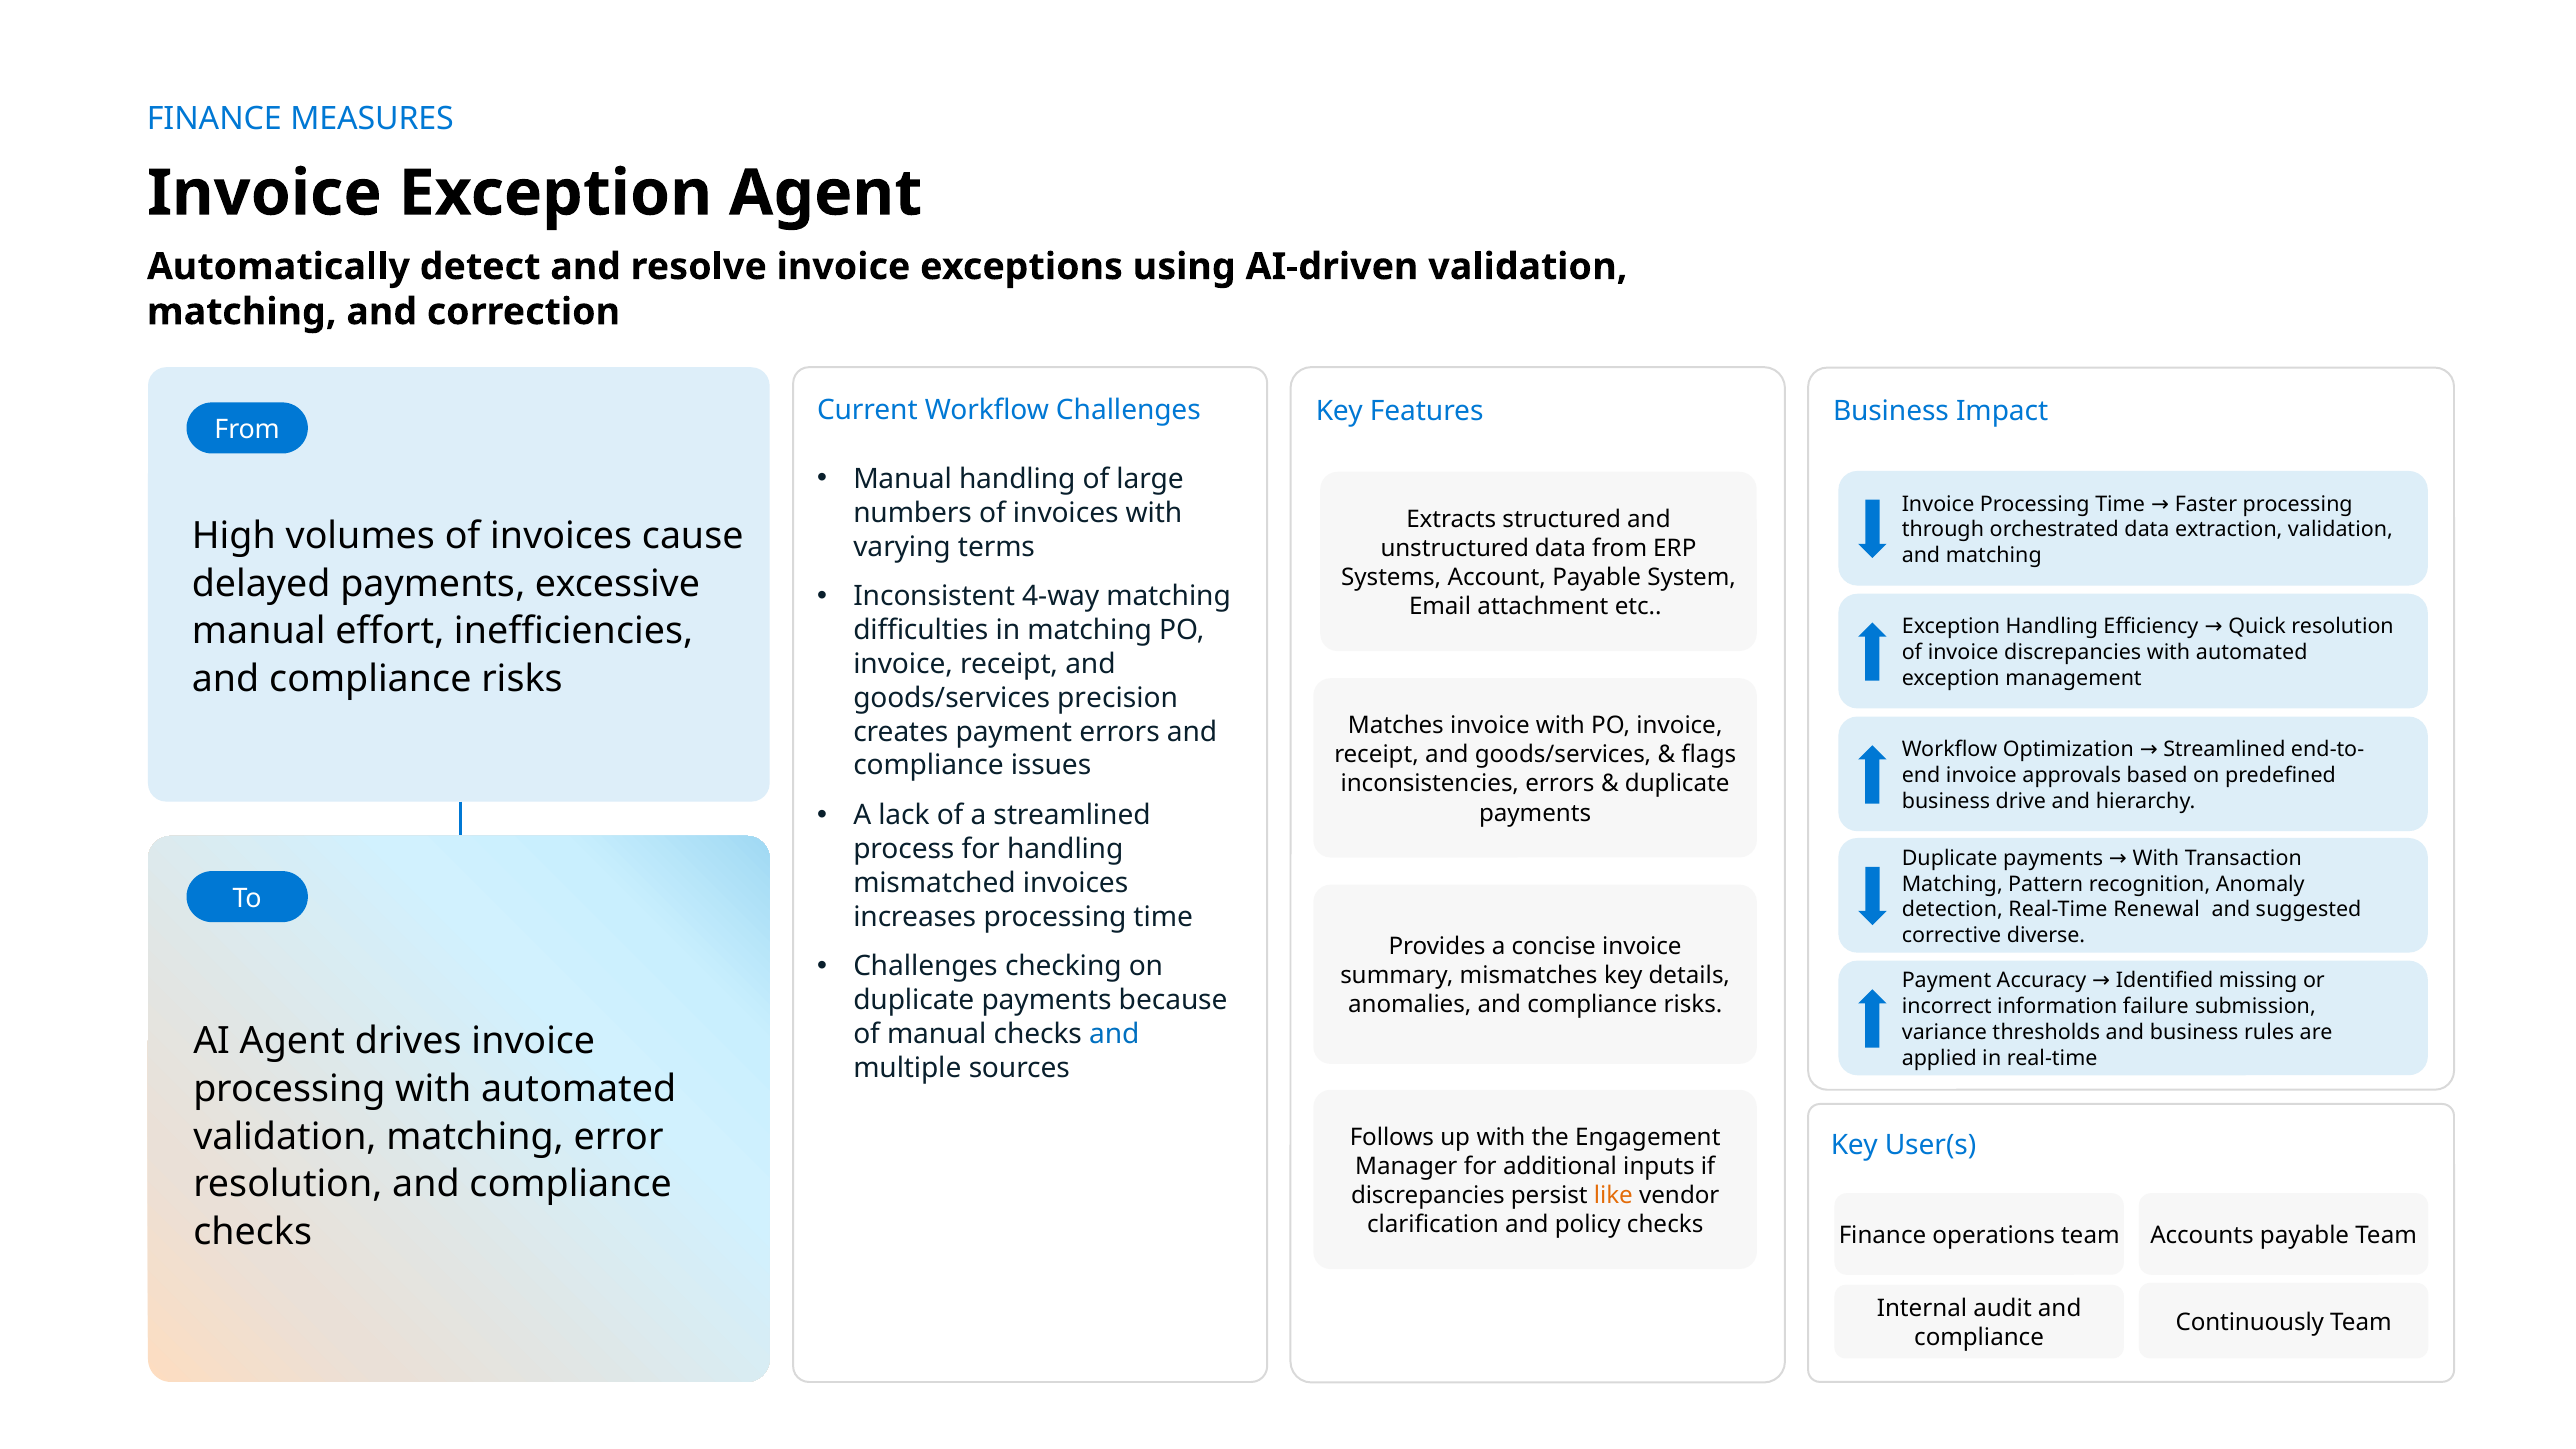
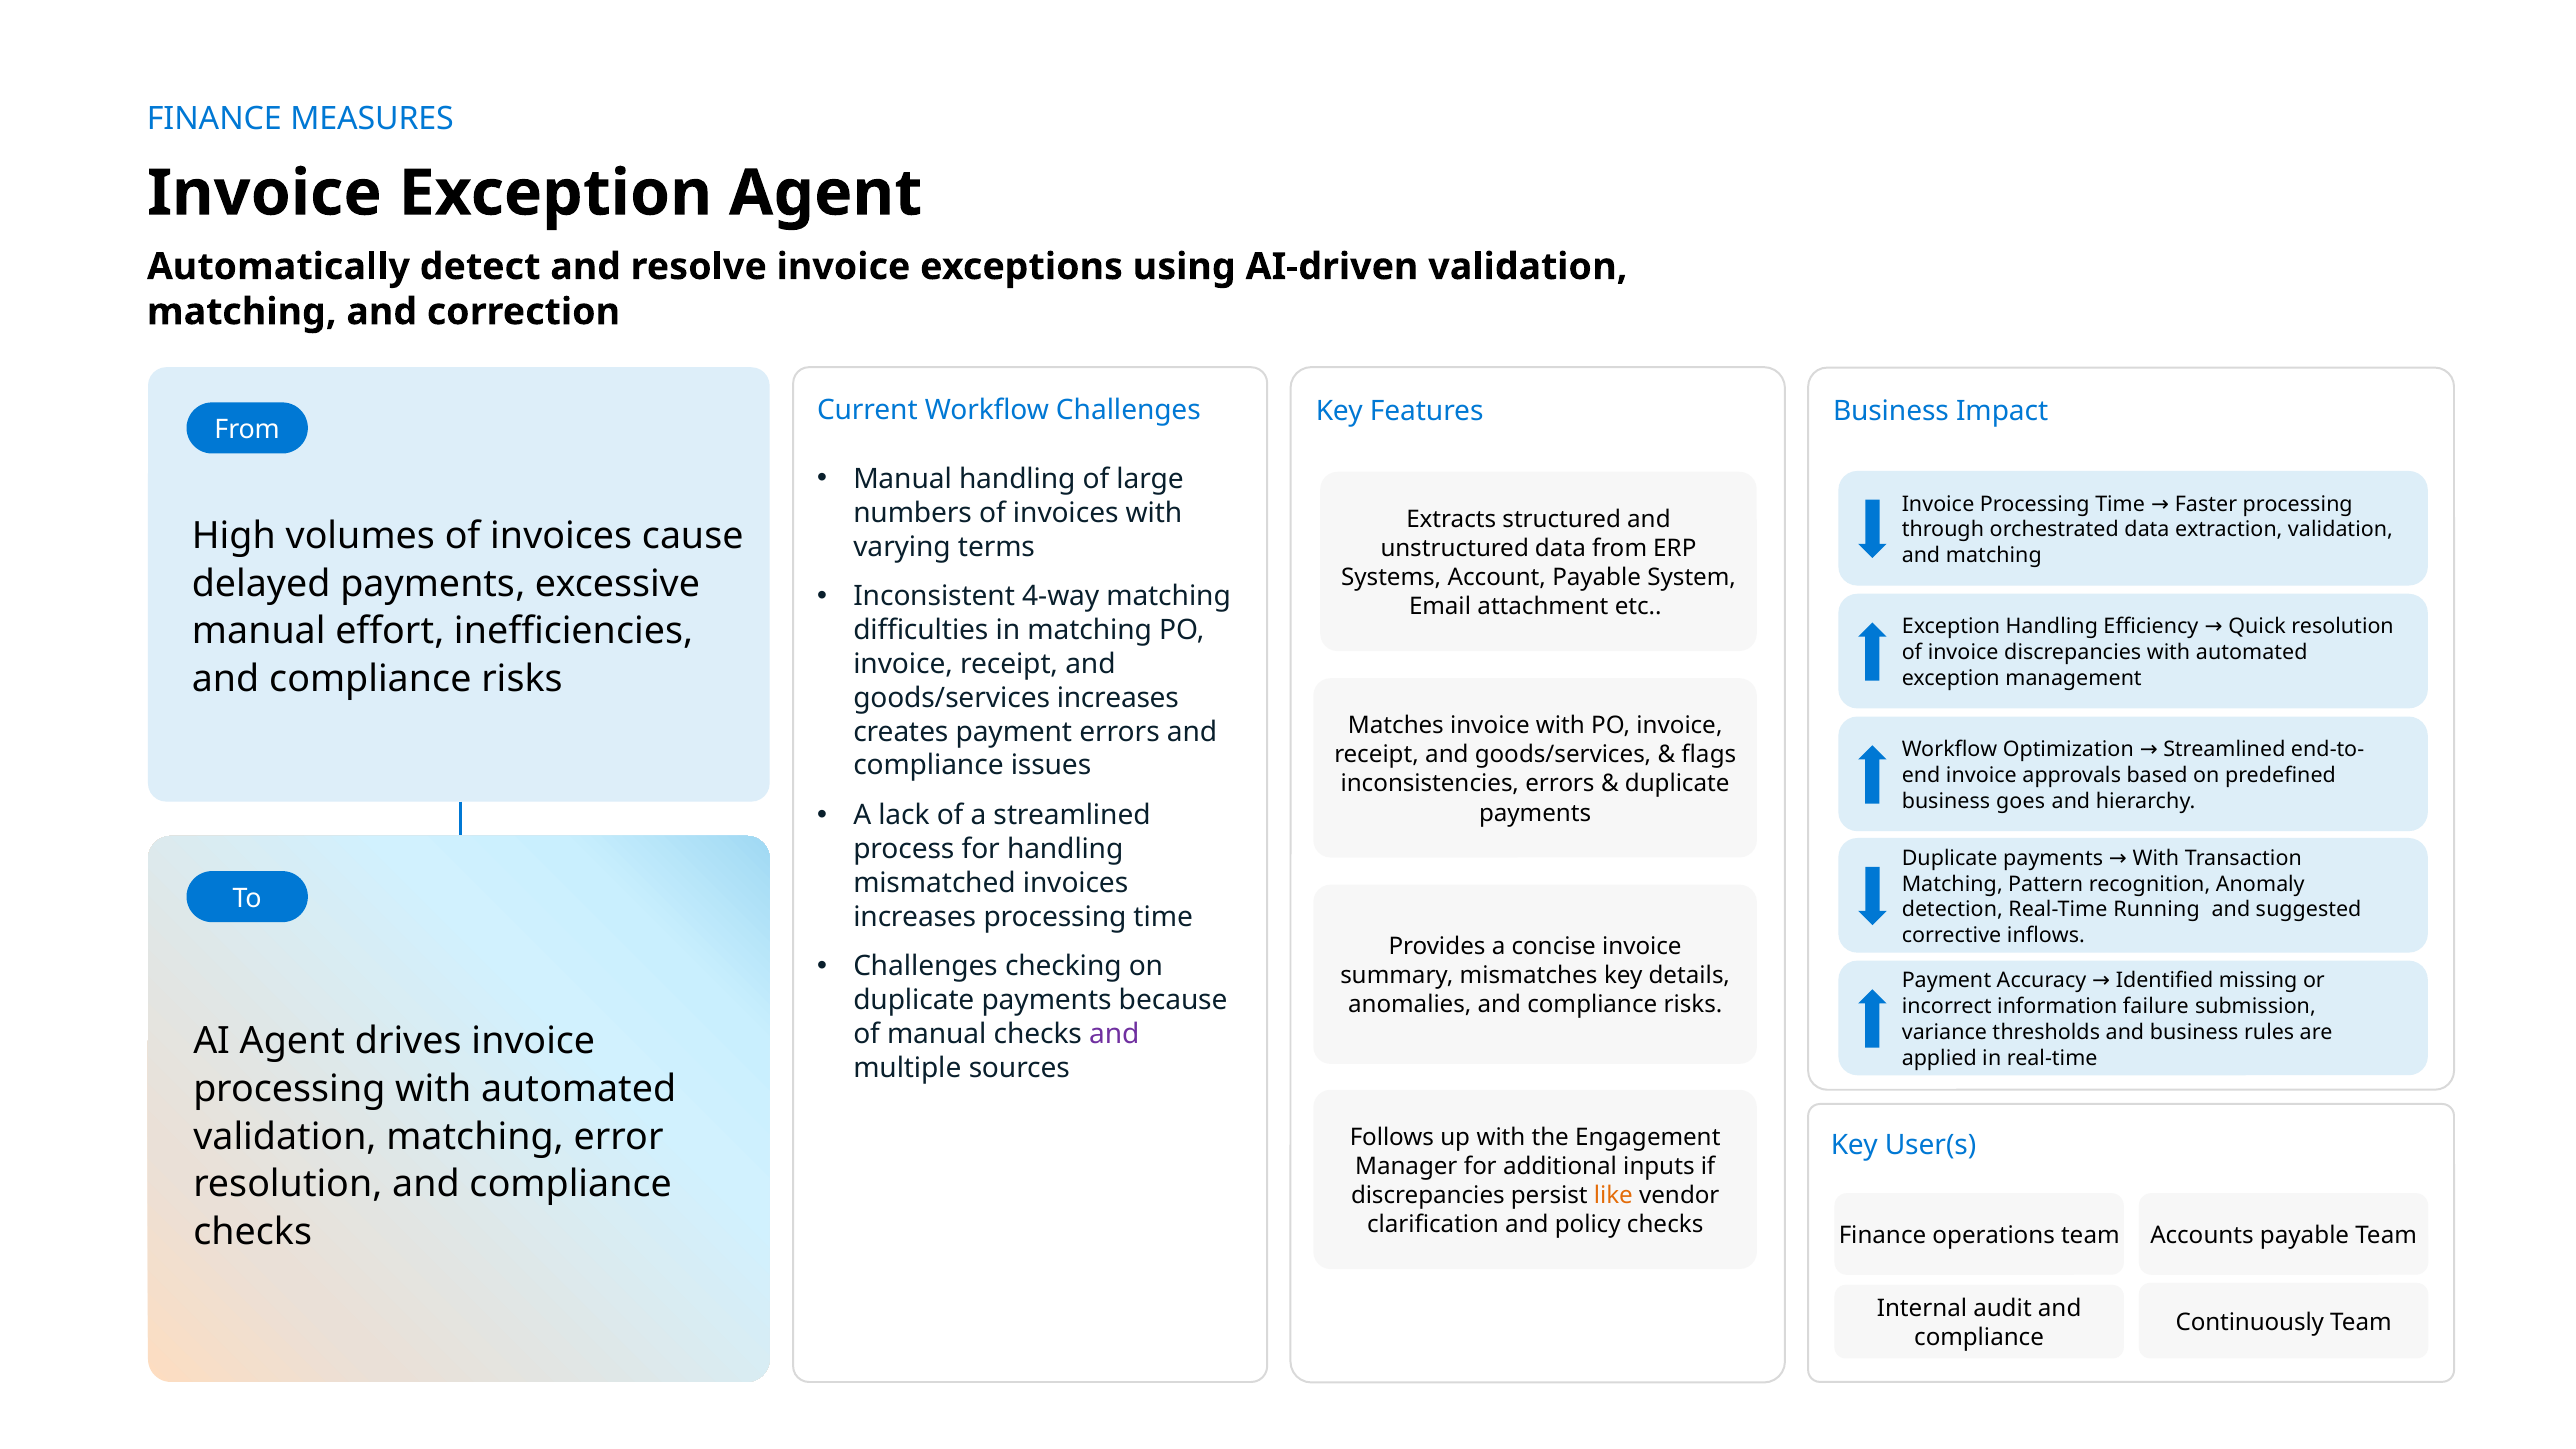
precision: precision -> increases (1118, 698)
drive: drive -> goes (2021, 801)
Renewal: Renewal -> Running (2157, 910)
diverse: diverse -> inflows (2046, 935)
and colour: blue -> purple (1114, 1034)
